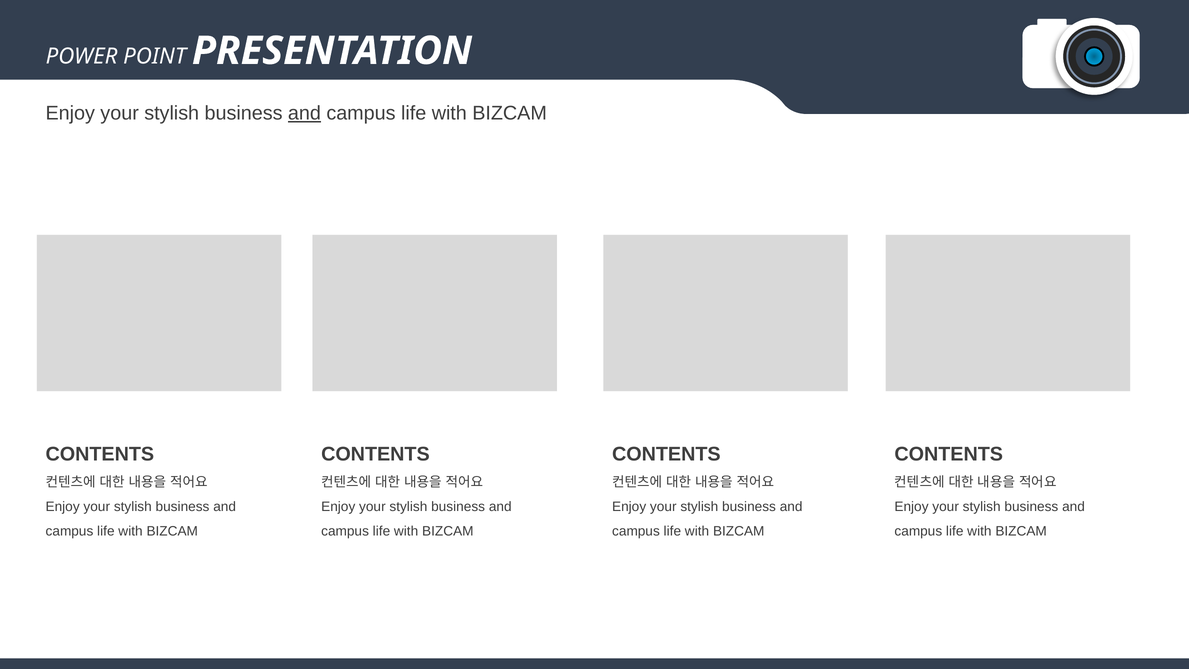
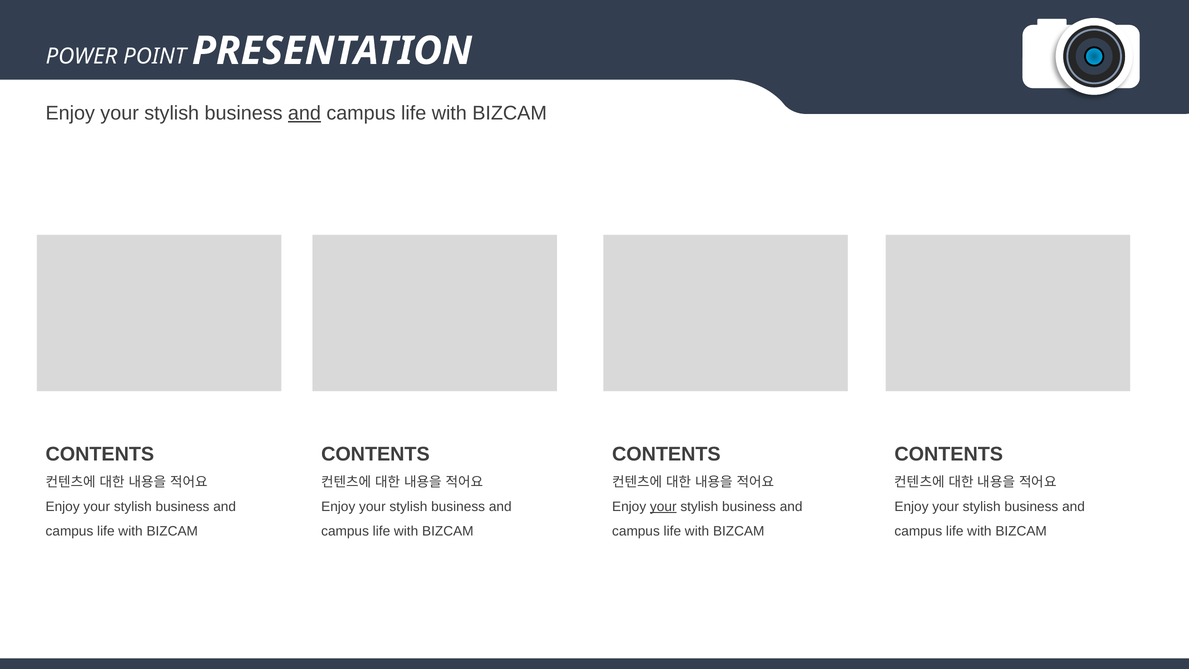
your underline: none -> present (663, 507)
